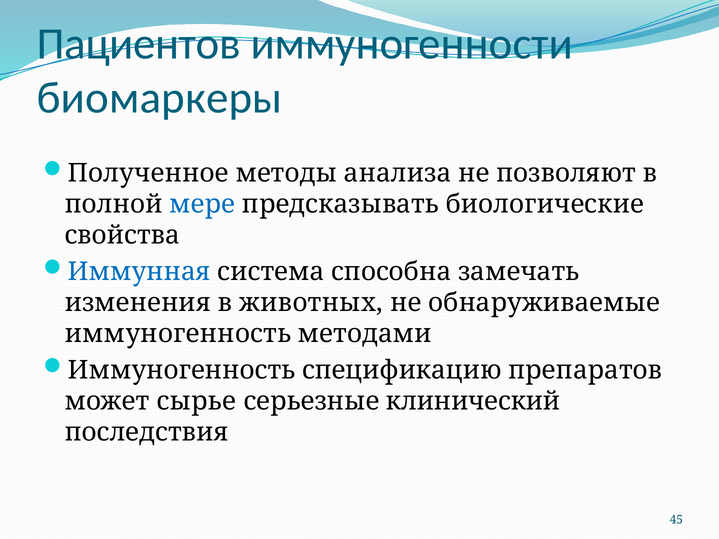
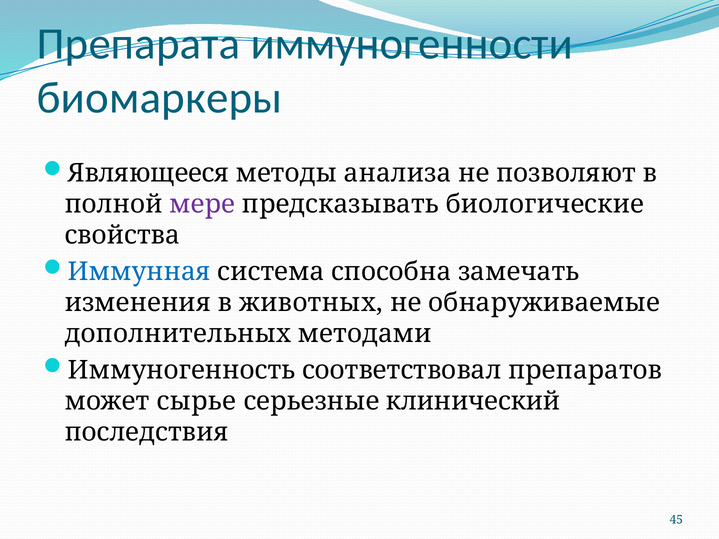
Пациентов: Пациентов -> Препарата (139, 44)
Полученное: Полученное -> Являющееся (148, 173)
мере colour: blue -> purple (202, 204)
иммуногенность: иммуногенность -> дополнительных (178, 334)
спецификацию: спецификацию -> соответствовал (402, 370)
